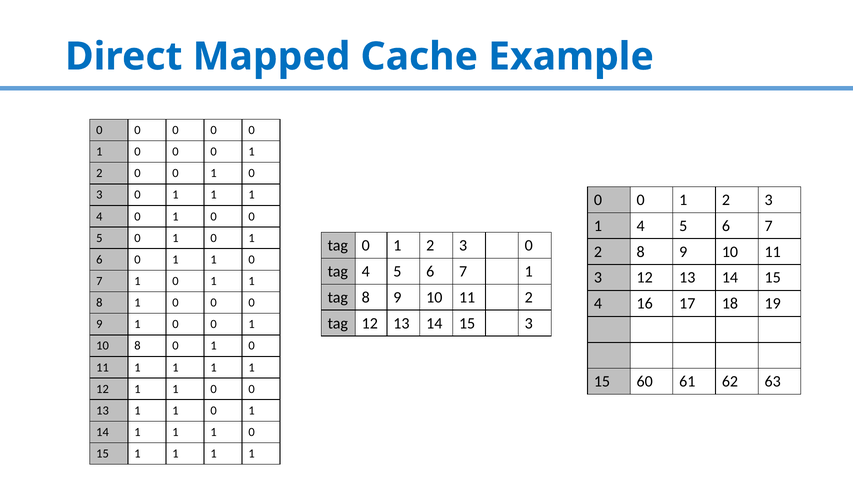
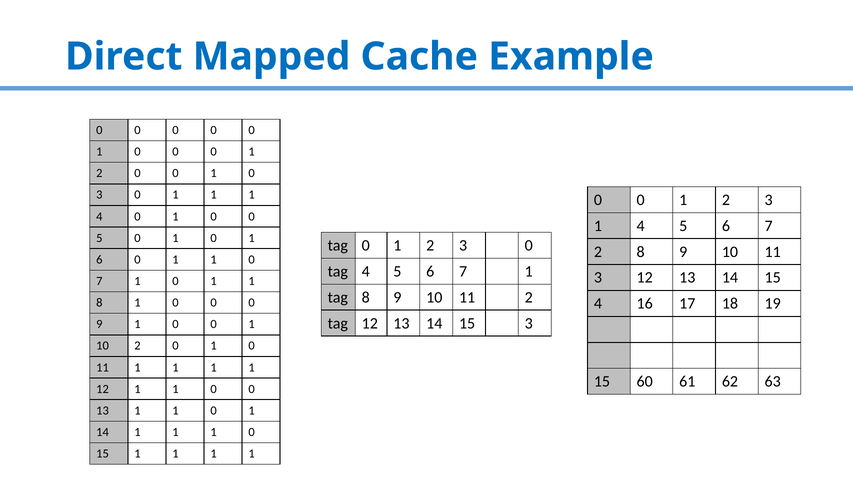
10 8: 8 -> 2 (137, 346)
